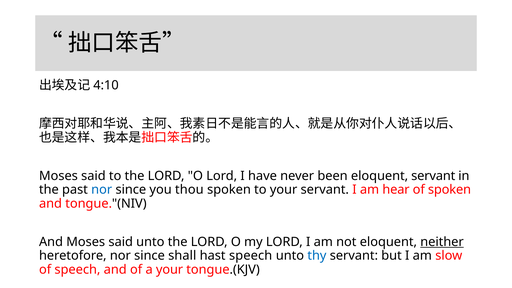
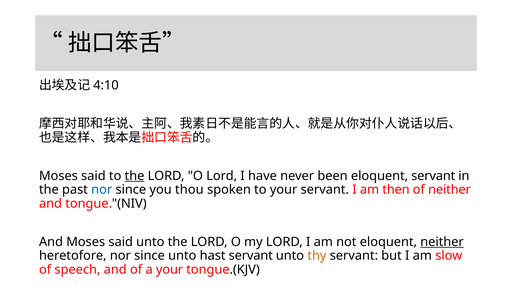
the underline: none -> present (135, 176)
hear: hear -> then (396, 190)
of spoken: spoken -> neither (449, 190)
since shall: shall -> unto (182, 256)
hast speech: speech -> servant (251, 256)
thy colour: blue -> orange (317, 256)
